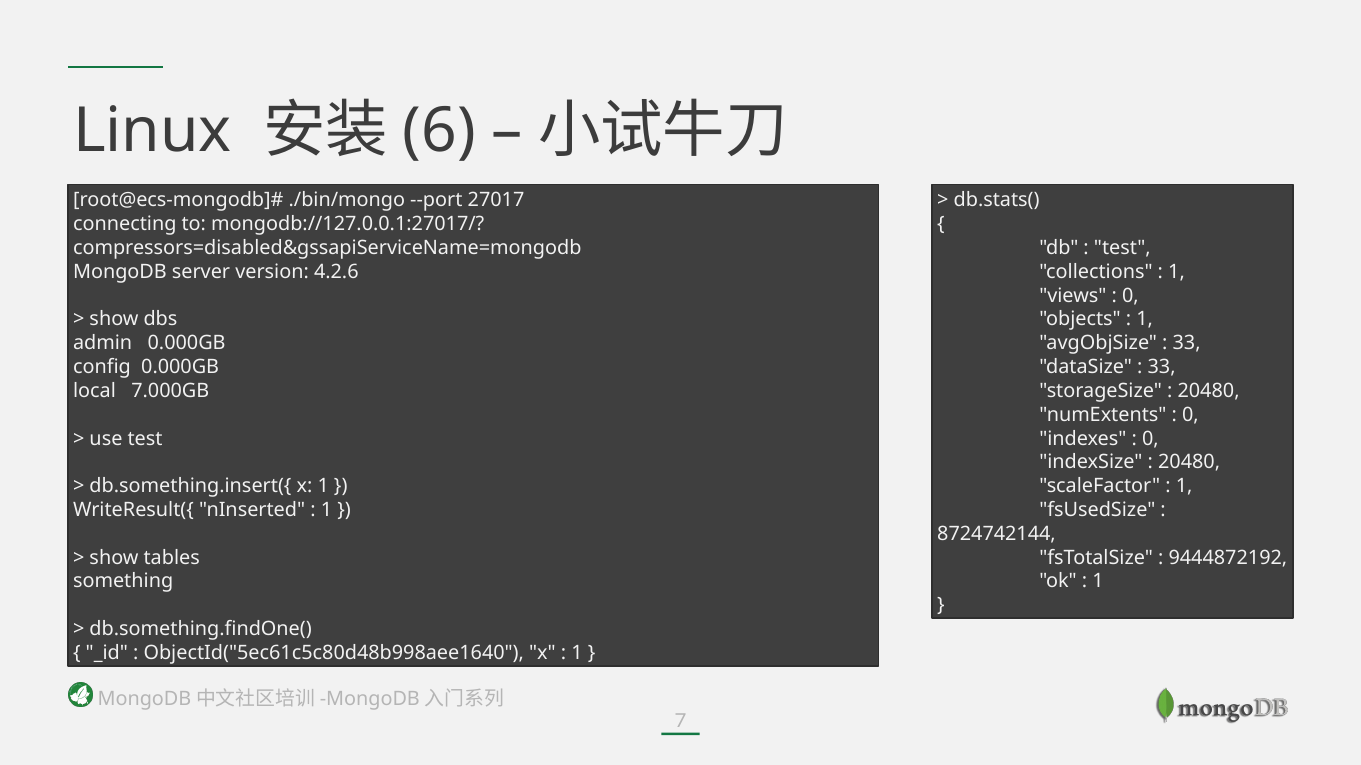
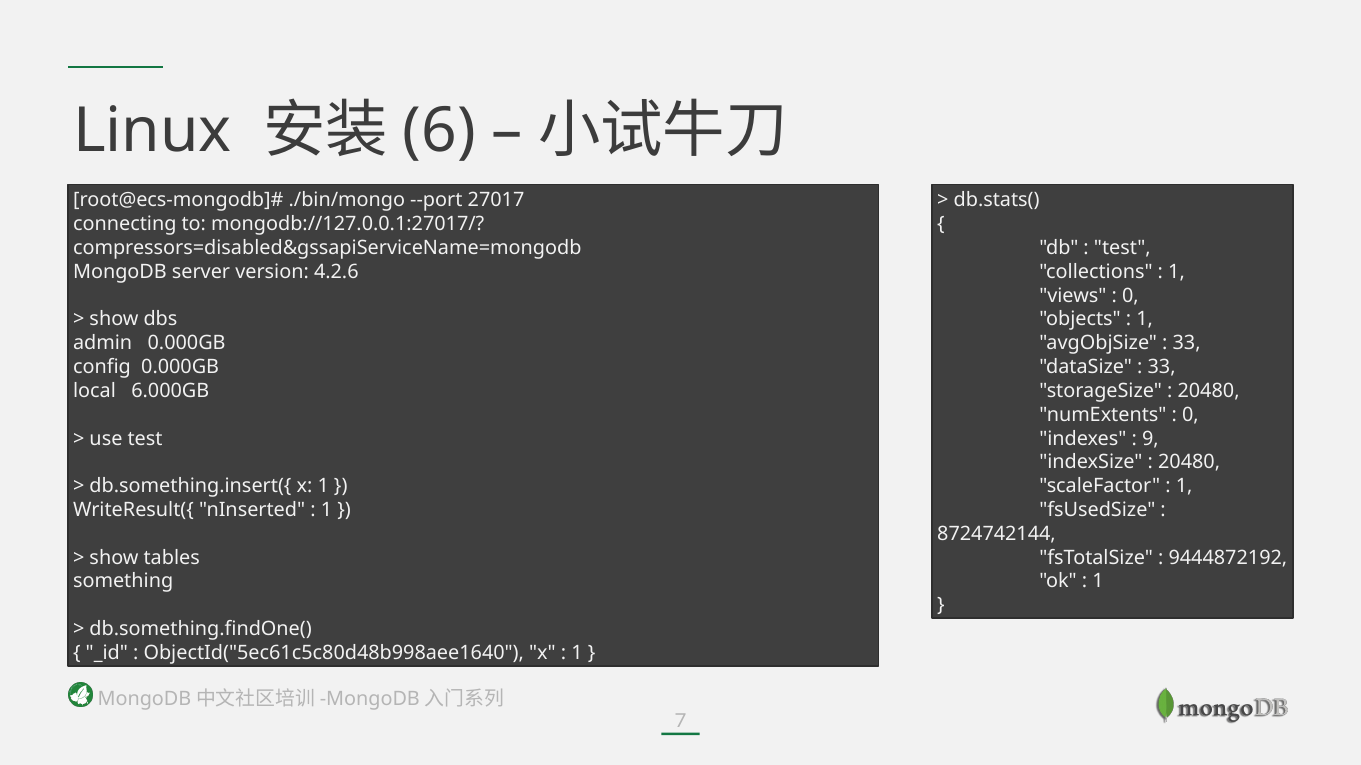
7.000GB: 7.000GB -> 6.000GB (170, 391)
0: 0 -> 9 (1150, 439)
